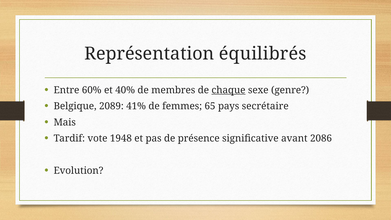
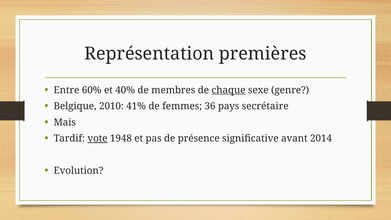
équilibrés: équilibrés -> premières (263, 54)
2089: 2089 -> 2010 (111, 106)
65: 65 -> 36 (210, 106)
vote underline: none -> present (97, 138)
2086: 2086 -> 2014 (321, 138)
